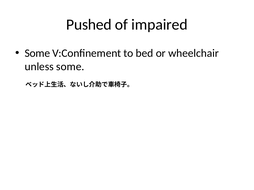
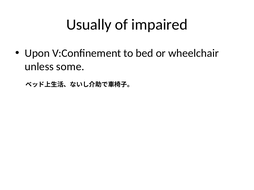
Pushed: Pushed -> Usually (89, 25)
Some: Some -> Upon (37, 53)
